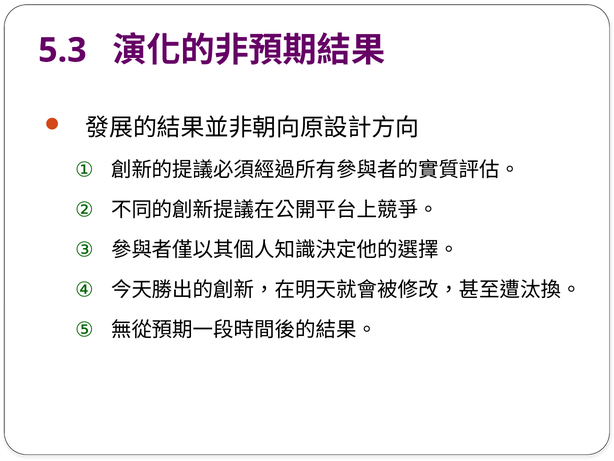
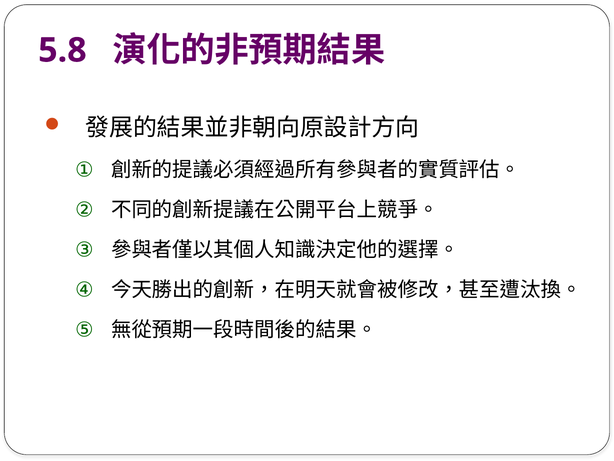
5.3: 5.3 -> 5.8 (62, 50)
